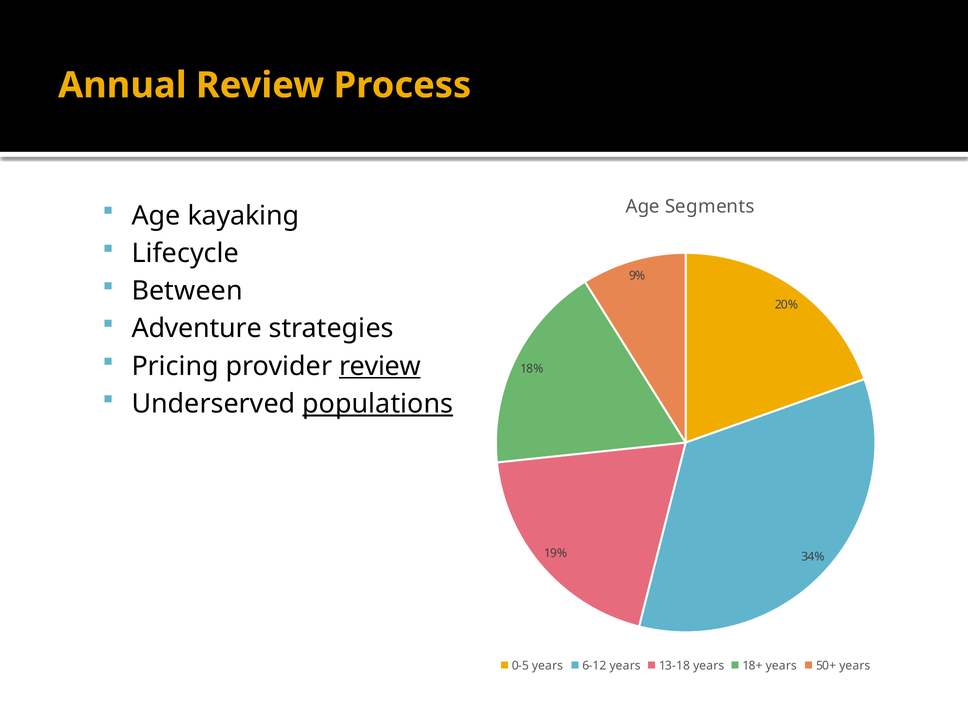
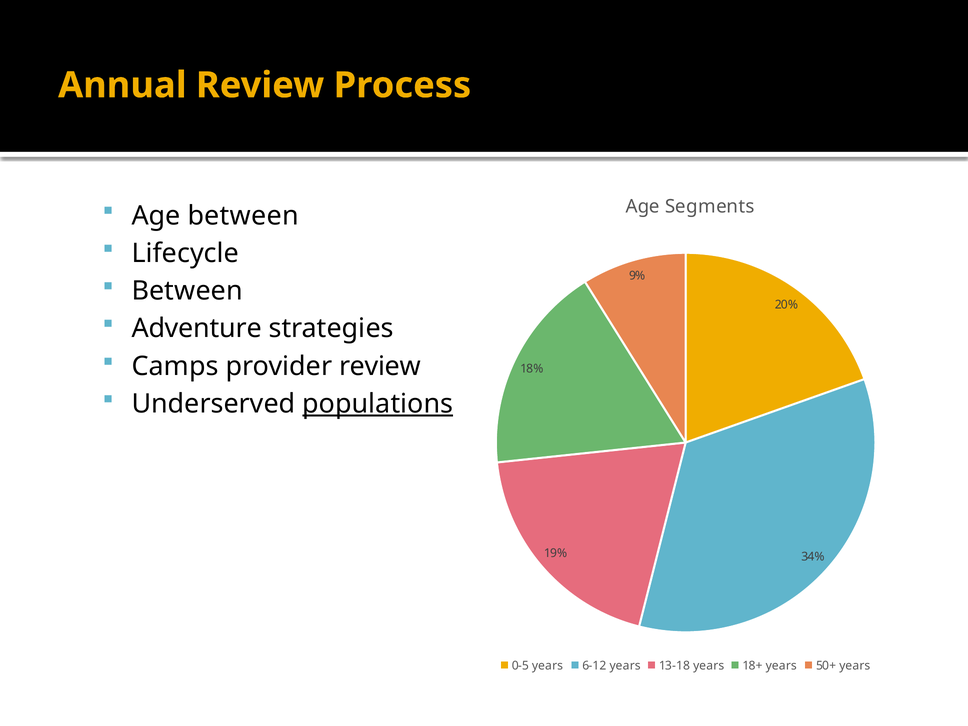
Age kayaking: kayaking -> between (243, 216)
Pricing: Pricing -> Camps (175, 366)
review underline: present -> none (380, 366)
